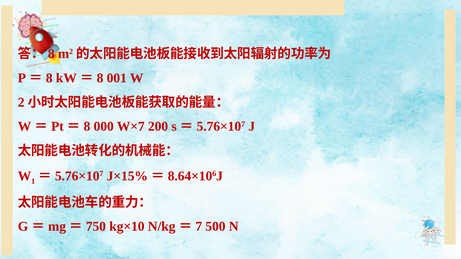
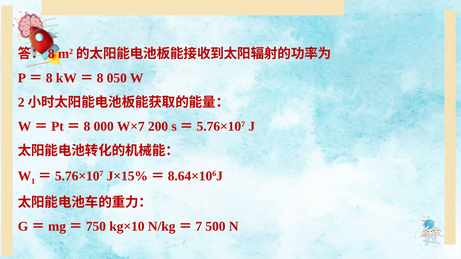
001: 001 -> 050 (117, 78)
